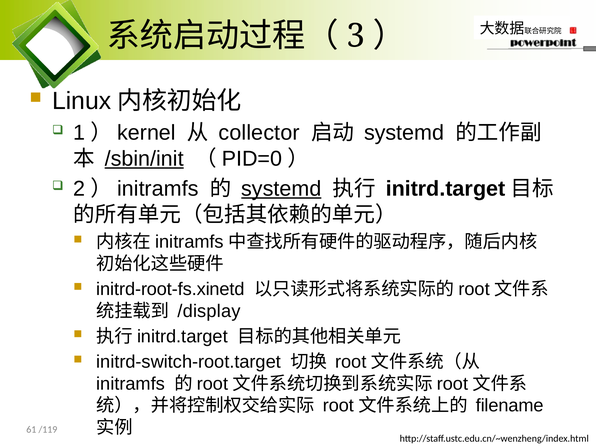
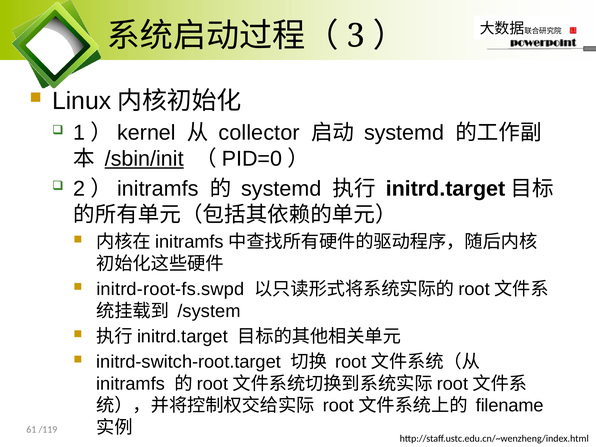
systemd underline: present -> none (281, 189)
initrd-root-fs.xinetd: initrd-root-fs.xinetd -> initrd-root-fs.swpd (170, 289)
/display: /display -> /system (209, 311)
